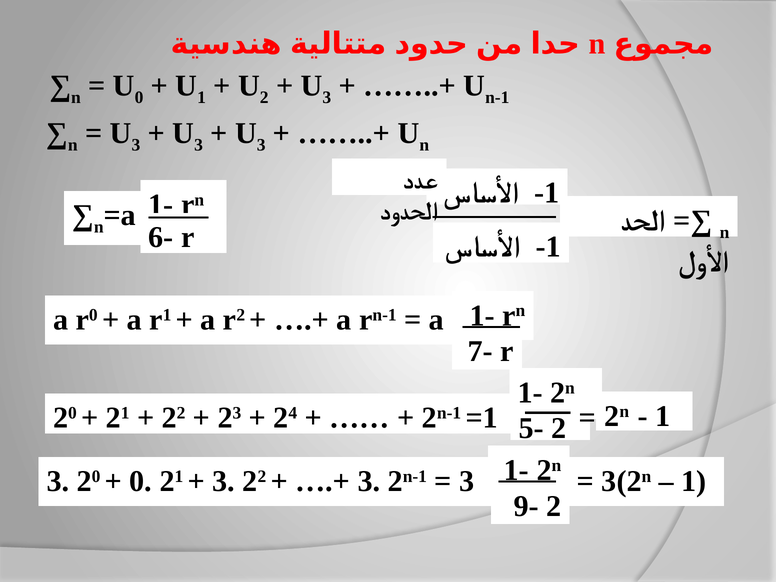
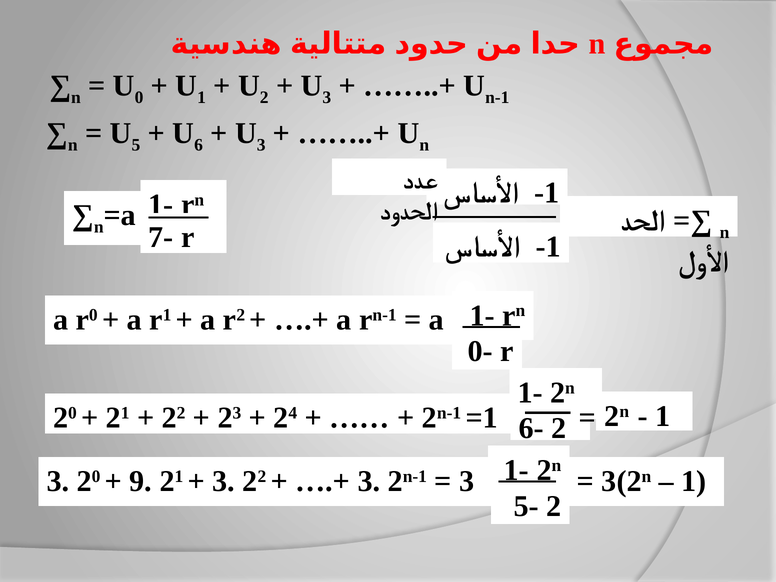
3: 3 -> 5 (136, 145)
3: 3 -> 6 (199, 145)
6-: 6- -> 7- (161, 237)
7-: 7- -> 0- (480, 351)
5-: 5- -> 6- (531, 428)
0: 0 -> 9 (141, 481)
9-: 9- -> 5- (526, 506)
